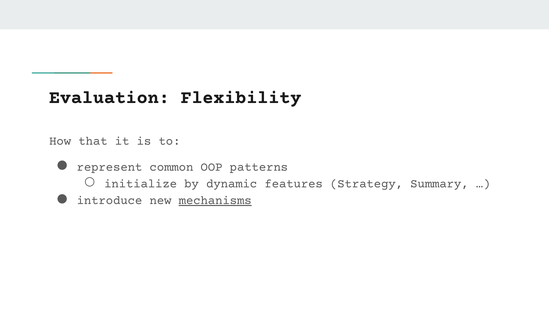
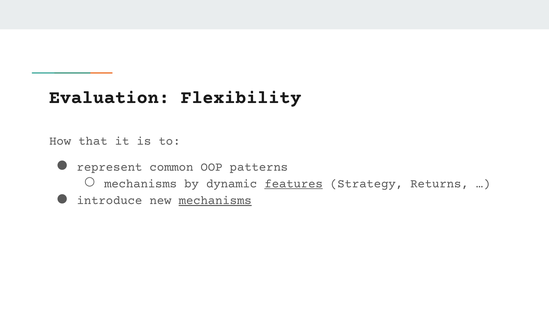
initialize: initialize -> mechanisms (141, 183)
features underline: none -> present (294, 183)
Summary: Summary -> Returns (439, 183)
